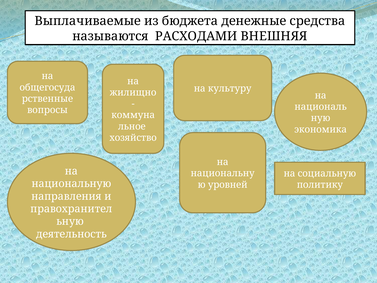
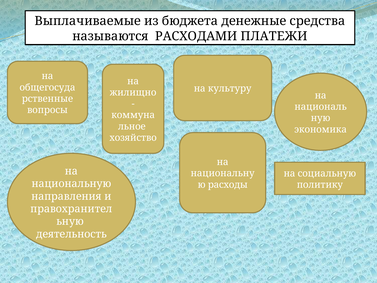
ВНЕШНЯЯ: ВНЕШНЯЯ -> ПЛАТЕЖИ (274, 36)
уровней: уровней -> расходы (228, 185)
